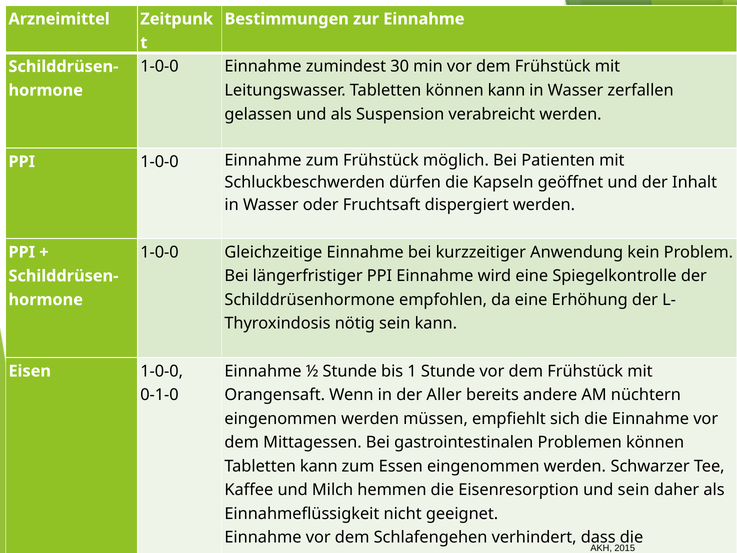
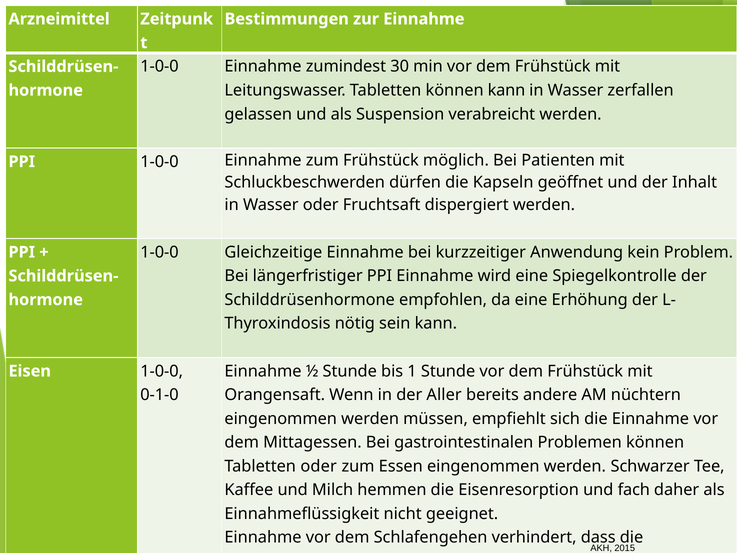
Tabletten kann: kann -> oder (319, 466)
und sein: sein -> fach (634, 490)
